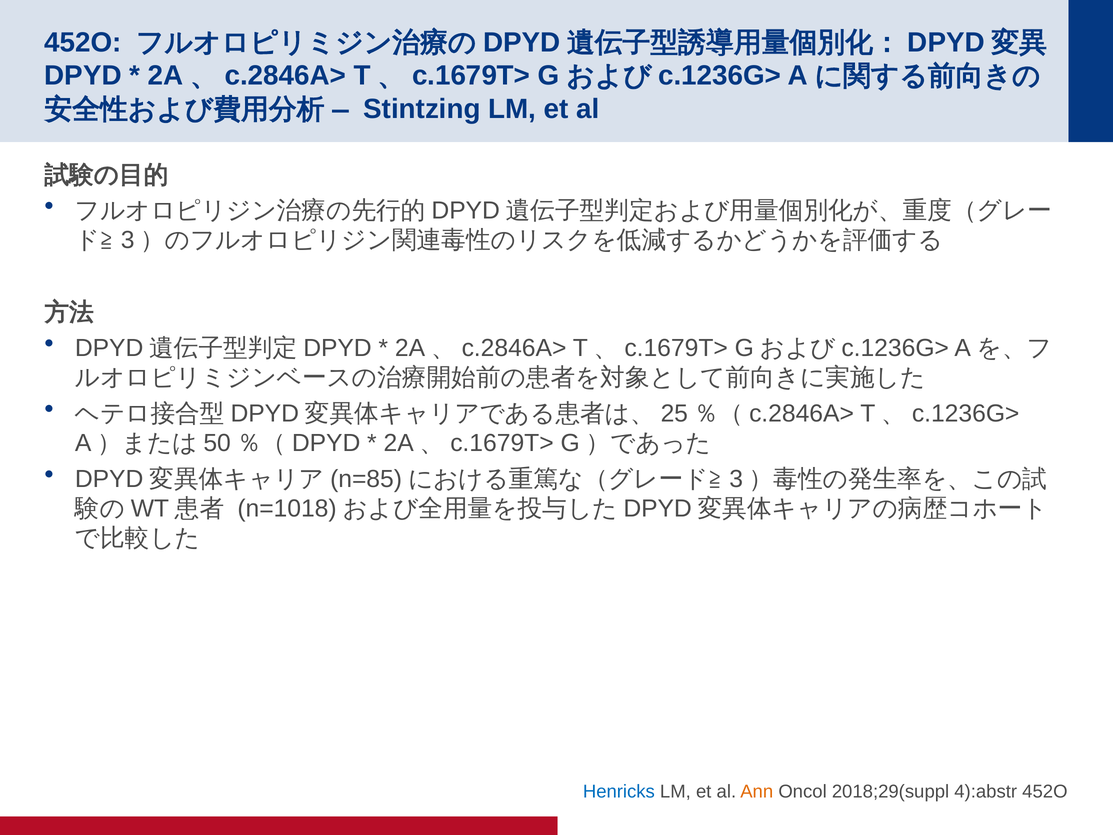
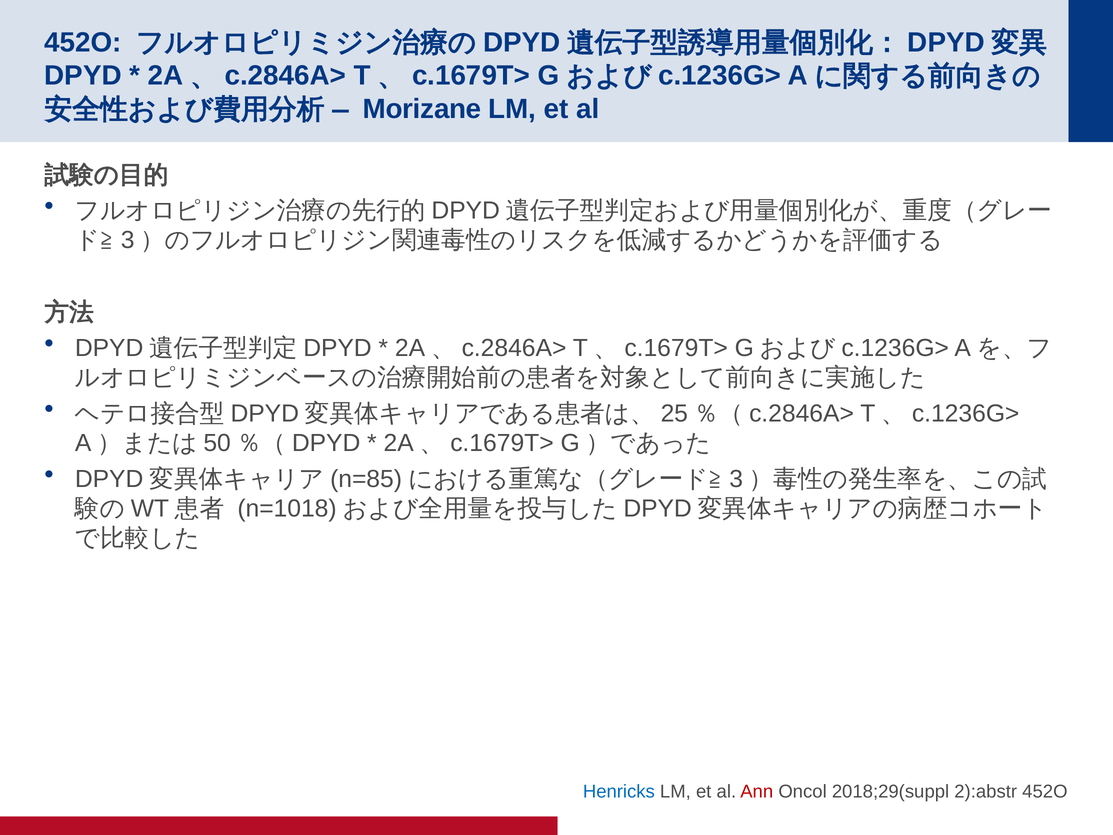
Stintzing: Stintzing -> Morizane (422, 109)
Ann colour: orange -> red (757, 791)
4):abstr: 4):abstr -> 2):abstr (986, 791)
